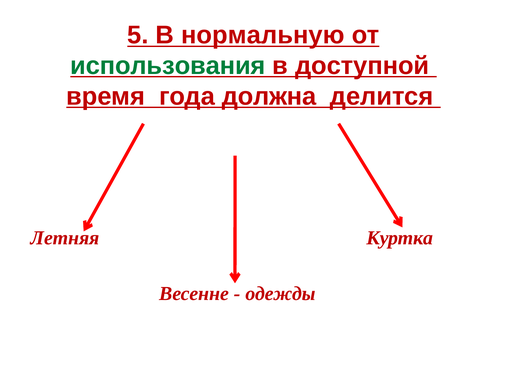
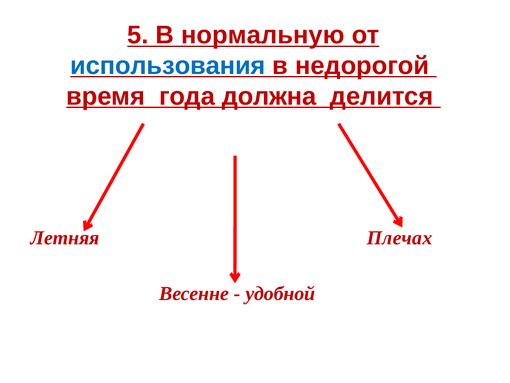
использования colour: green -> blue (168, 66)
доступной: доступной -> недорогой (362, 66)
Куртка: Куртка -> Плечах (399, 237)
одежды: одежды -> удобной (280, 293)
